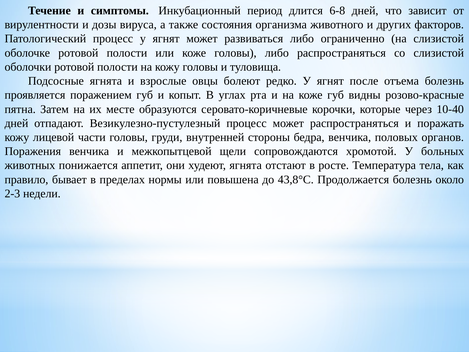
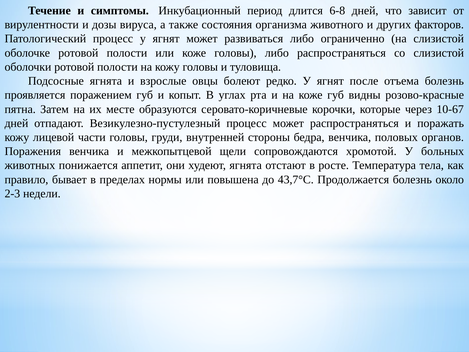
10-40: 10-40 -> 10-67 (450, 109)
43,8°С: 43,8°С -> 43,7°С (296, 179)
